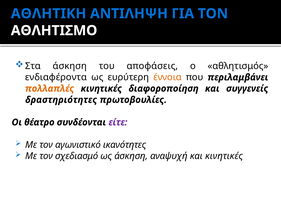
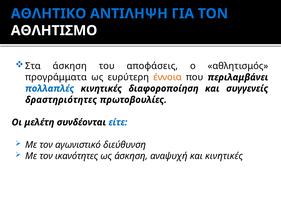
ΑΘΛΗΤΙΚΗ: ΑΘΛΗΤΙΚΗ -> ΑΘΛΗΤΙΚΟ (49, 14)
ενδιαφέροντα: ενδιαφέροντα -> προγράμματα (56, 77)
πολλαπλές colour: orange -> blue (50, 88)
θέατρο: θέατρο -> μελέτη (39, 122)
είτε colour: purple -> blue (118, 122)
ικανότητες: ικανότητες -> διεύθυνση (125, 145)
σχεδιασμό: σχεδιασμό -> ικανότητες (77, 156)
